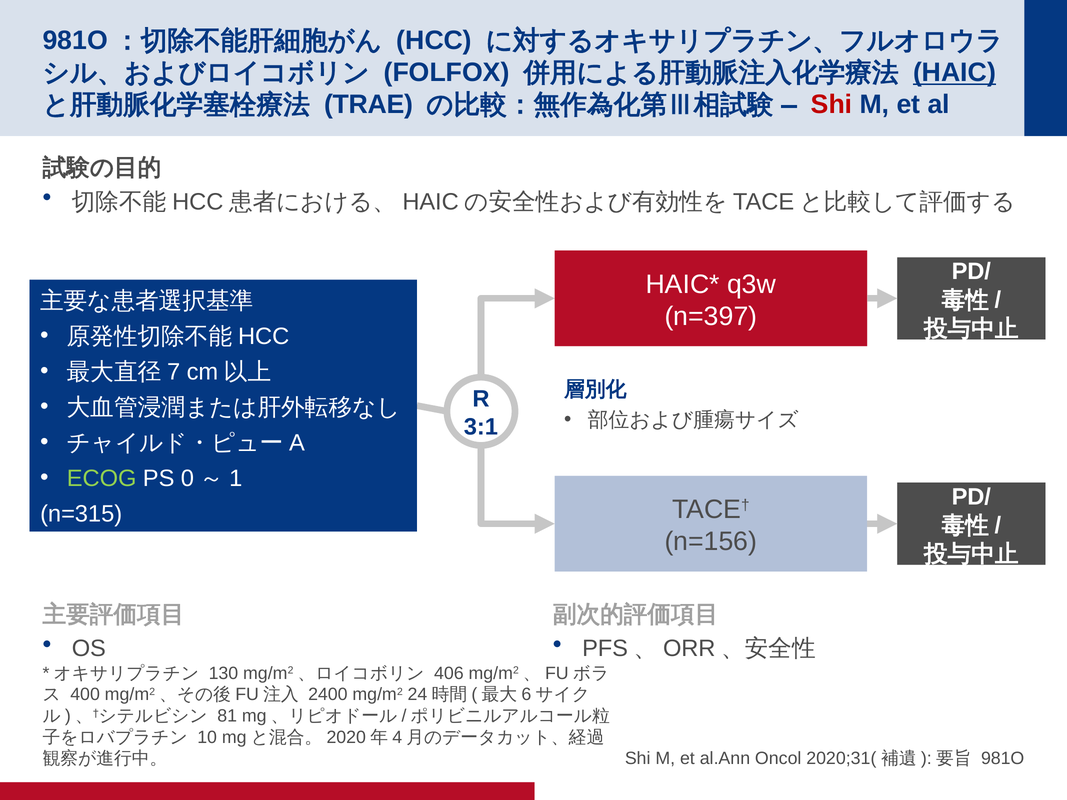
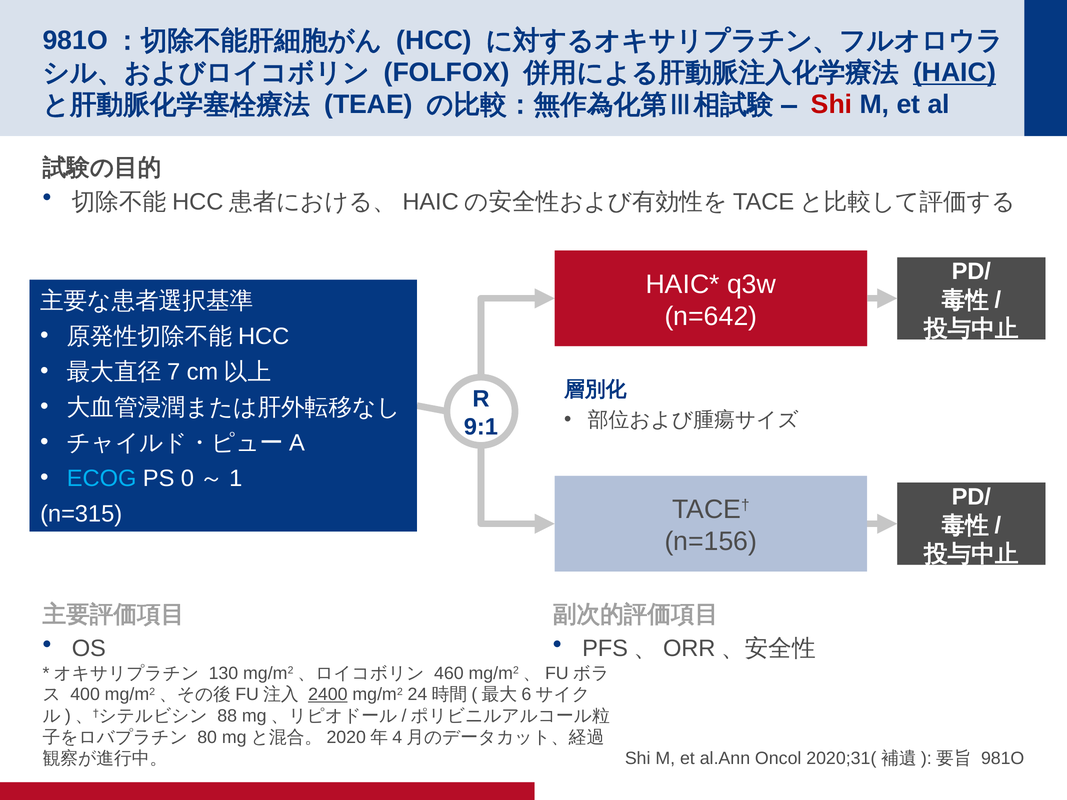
TRAE: TRAE -> TEAE (368, 105)
n=397: n=397 -> n=642 (711, 316)
3:1: 3:1 -> 9:1 (481, 427)
ECOG colour: light green -> light blue (102, 479)
406: 406 -> 460 (449, 673)
2400 underline: none -> present (328, 695)
81: 81 -> 88 (227, 716)
10: 10 -> 80 (207, 737)
